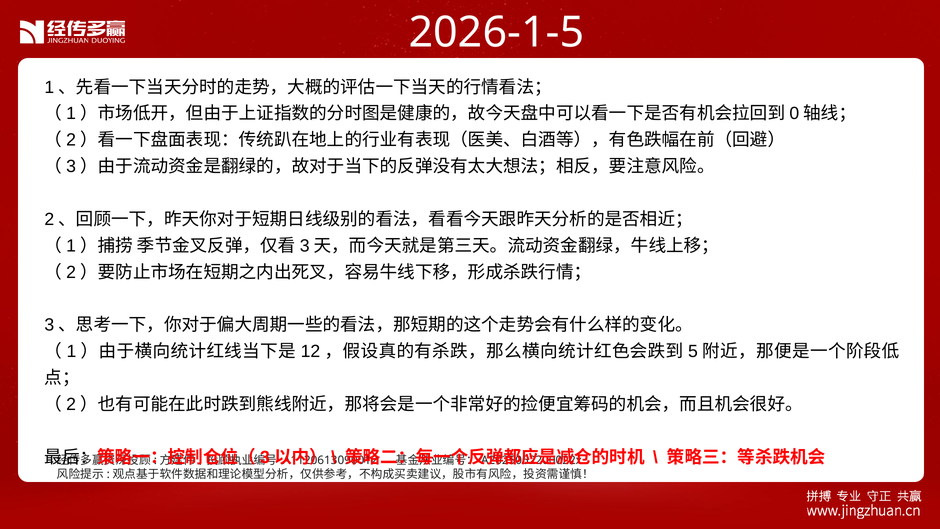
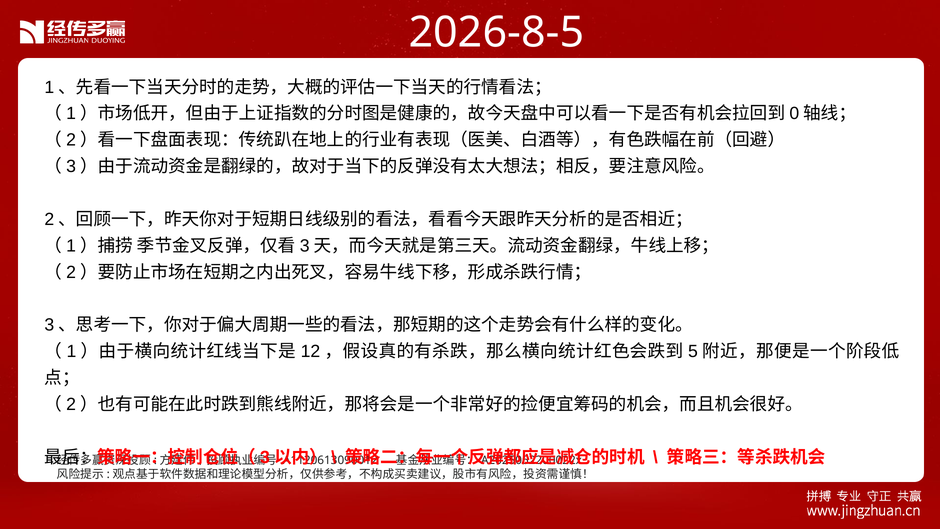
2026-1-5: 2026-1-5 -> 2026-8-5 (496, 32)
